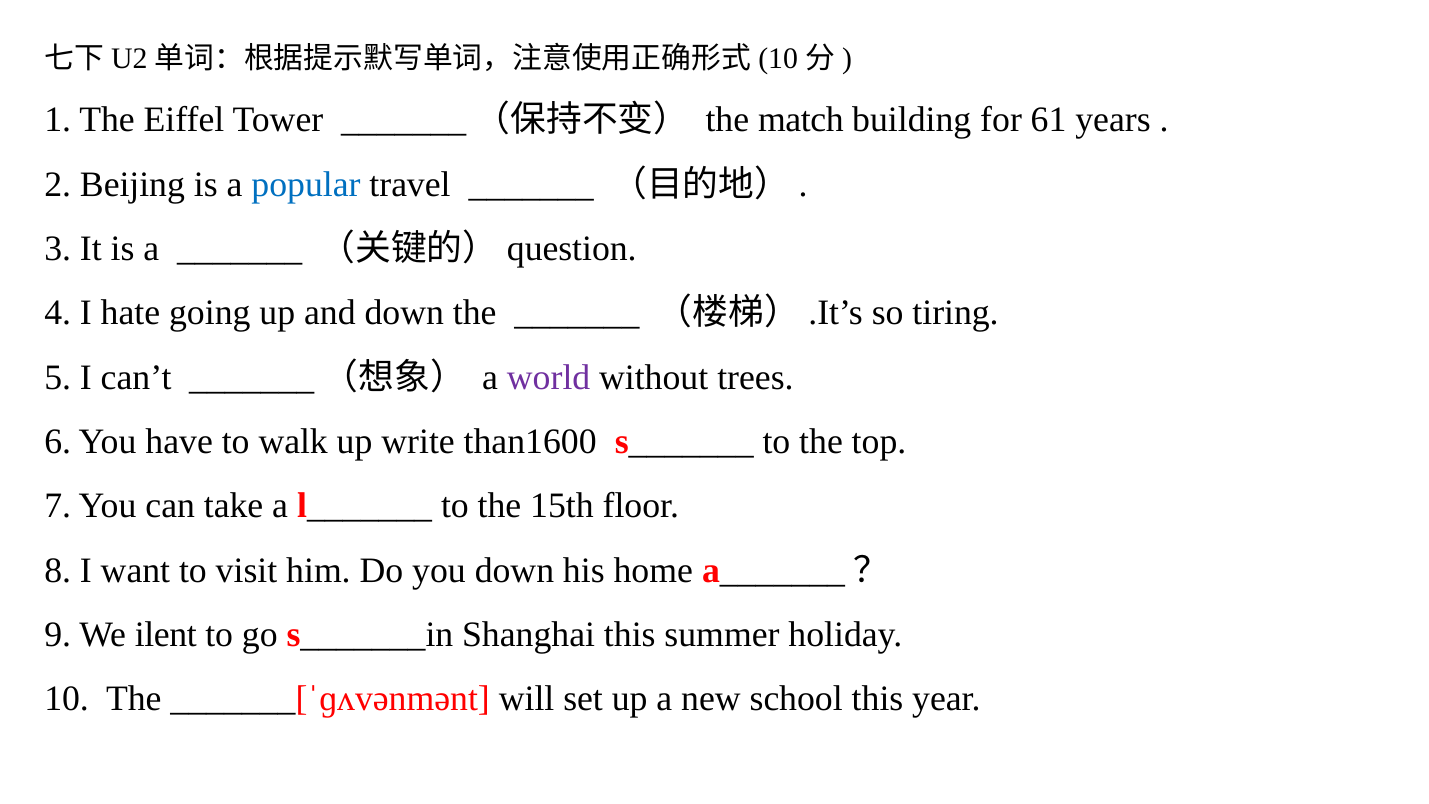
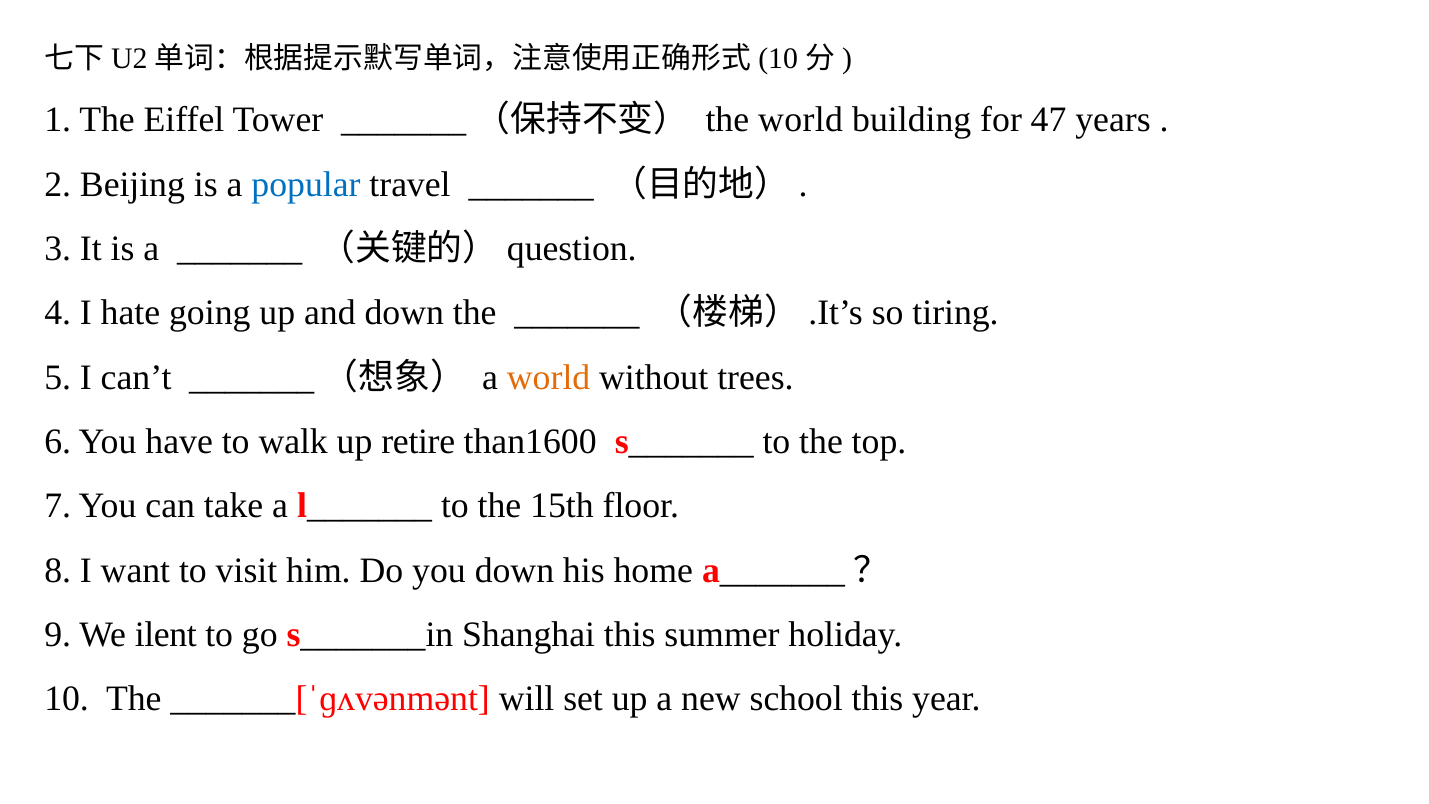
the match: match -> world (801, 120)
61: 61 -> 47 (1049, 120)
world colour: purple -> orange (549, 377)
write: write -> retire (418, 442)
